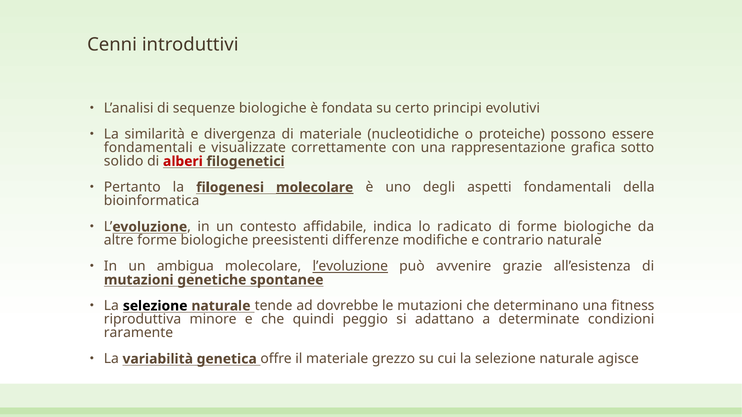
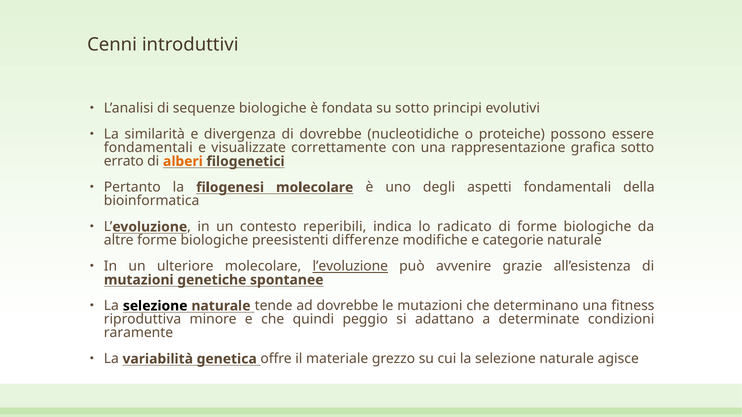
su certo: certo -> sotto (412, 108)
di materiale: materiale -> dovrebbe (331, 134)
solido: solido -> errato (124, 161)
alberi colour: red -> orange (183, 161)
molecolare underline: present -> none (315, 188)
affidabile: affidabile -> reperibili (335, 227)
contrario: contrario -> categorie (513, 241)
ambigua: ambigua -> ulteriore (185, 267)
